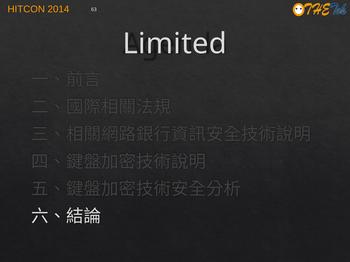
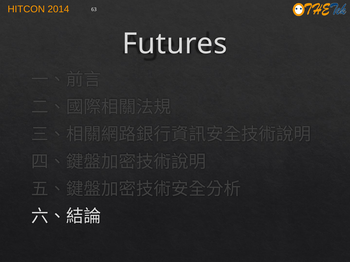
Limited: Limited -> Futures (175, 44)
